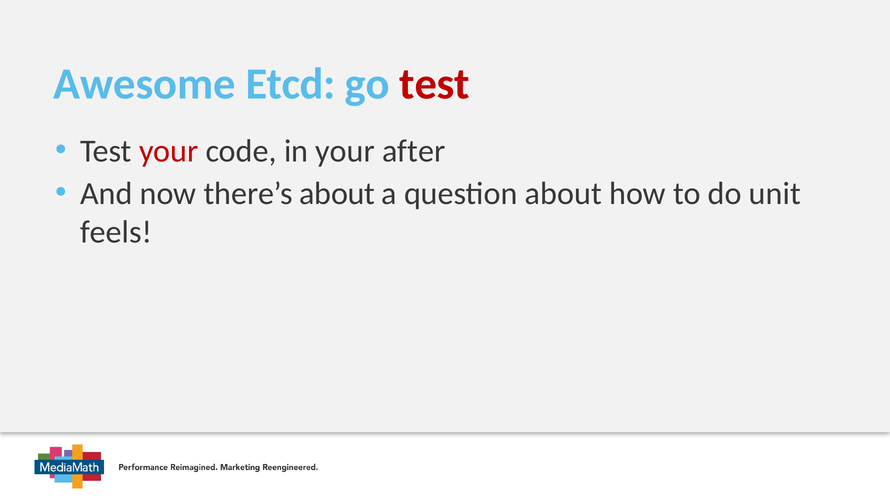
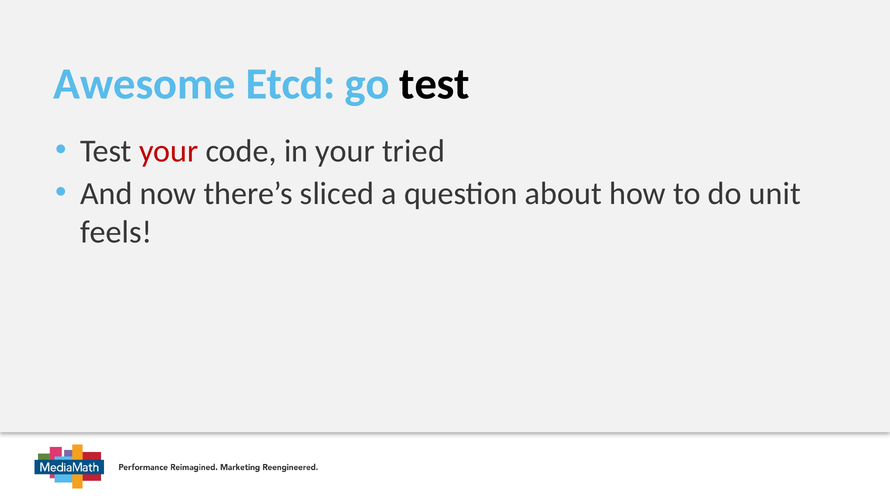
test colour: red -> black (435, 84)
after: after -> tried (413, 151)
there’s about: about -> sliced (337, 193)
